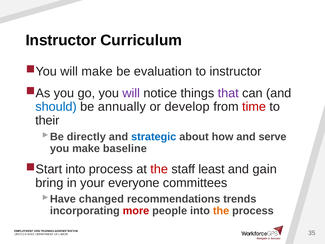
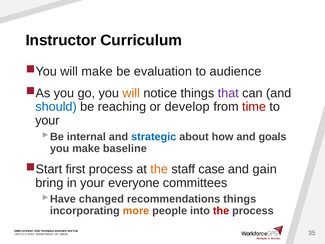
to instructor: instructor -> audience (235, 71)
will colour: purple -> orange (131, 93)
annually: annually -> reaching (122, 107)
their: their -> your (47, 120)
directly: directly -> internal (86, 137)
serve: serve -> goals (273, 137)
into: into -> first (75, 169)
the colour: red -> orange (159, 169)
least: least -> case (212, 169)
recommendations trends: trends -> things (240, 199)
more colour: red -> orange (136, 211)
the colour: orange -> red (221, 211)
